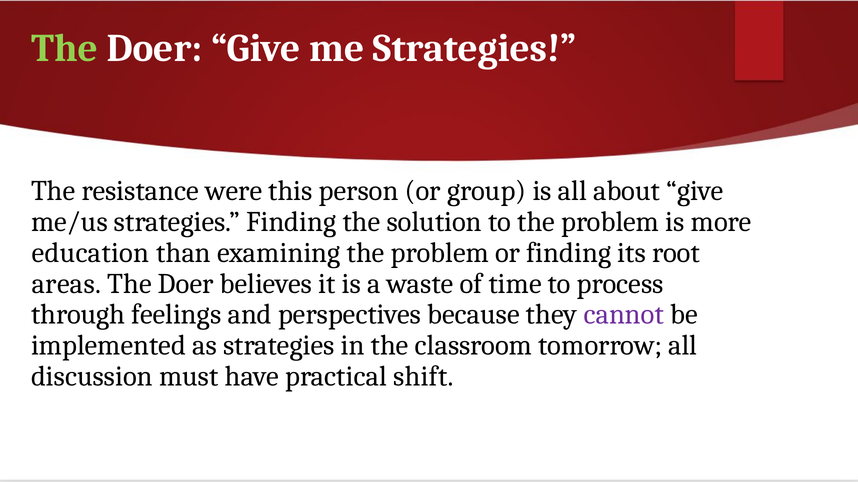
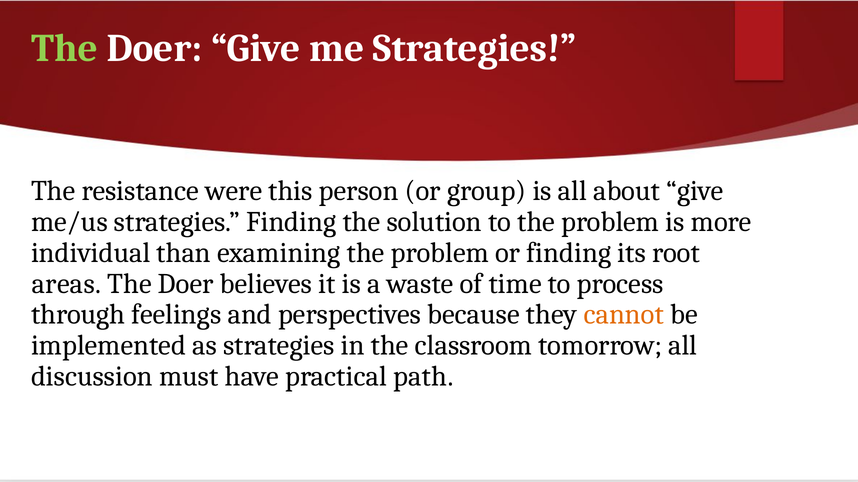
education: education -> individual (91, 253)
cannot colour: purple -> orange (624, 315)
shift: shift -> path (423, 377)
